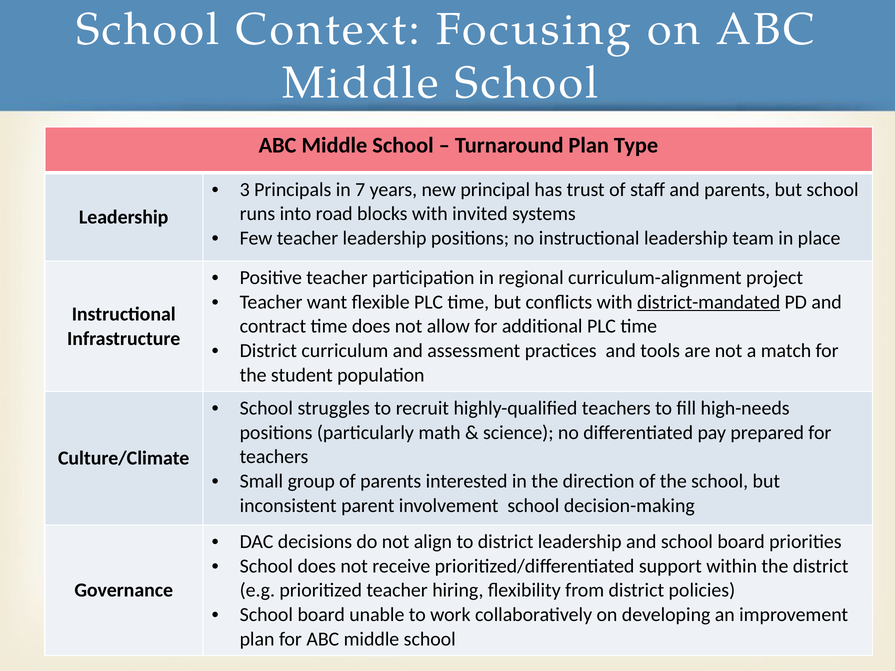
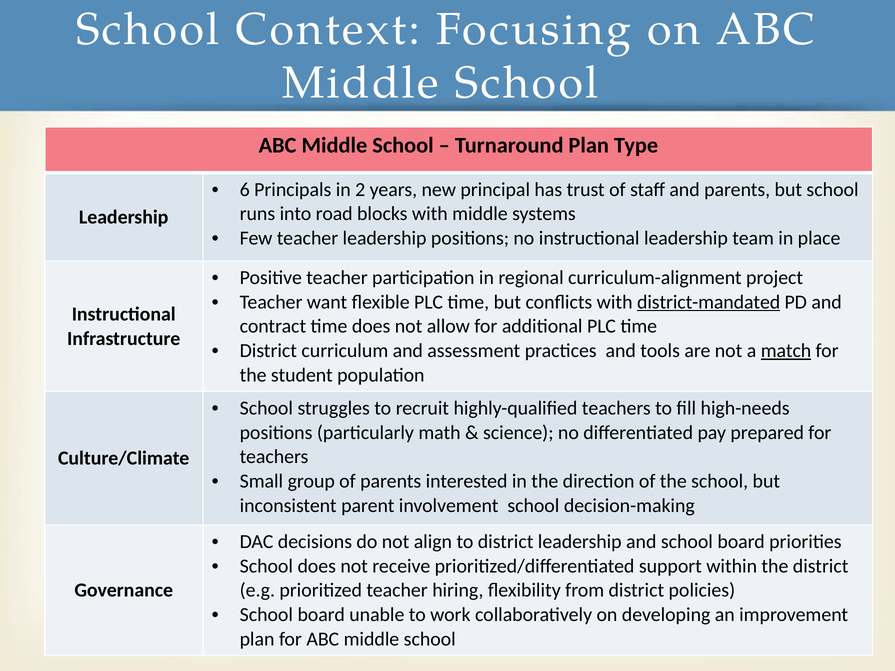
3: 3 -> 6 (245, 190)
7: 7 -> 2 (360, 190)
with invited: invited -> middle (480, 214)
match underline: none -> present (786, 351)
